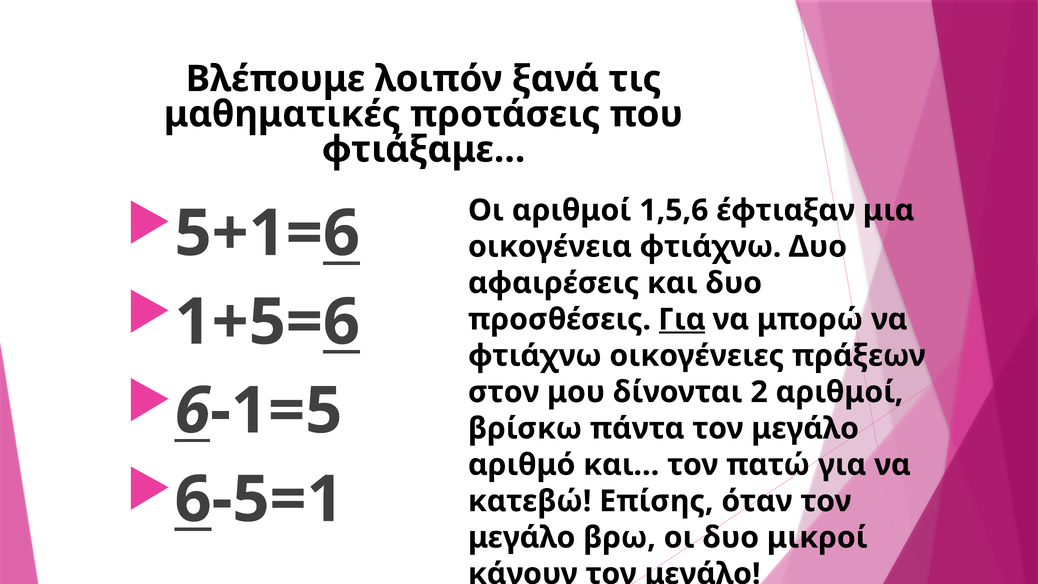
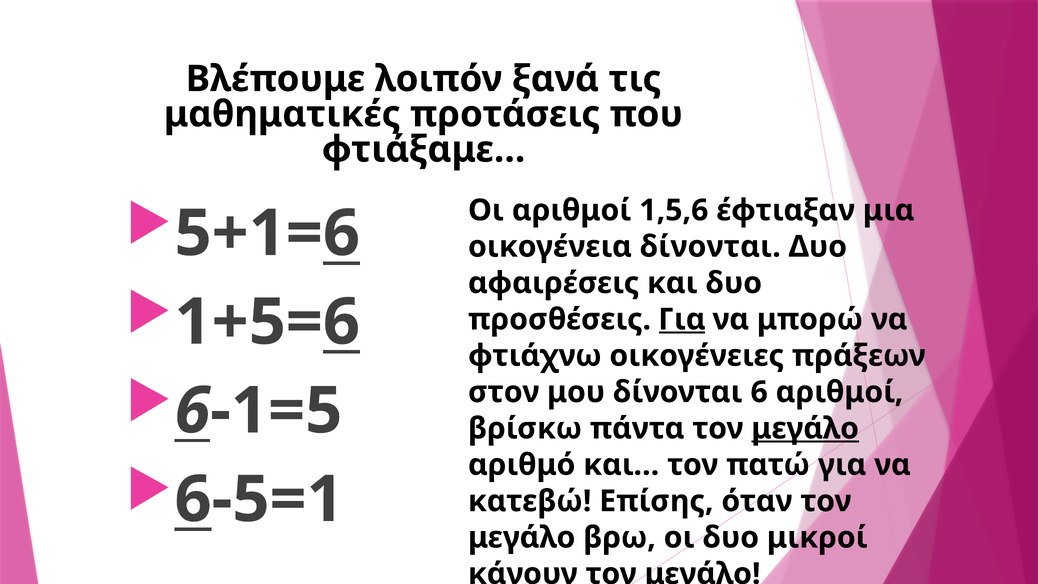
οικογένεια φτιάχνω: φτιάχνω -> δίνονται (710, 247)
2: 2 -> 6 (759, 392)
μεγάλο underline: none -> present (805, 428)
